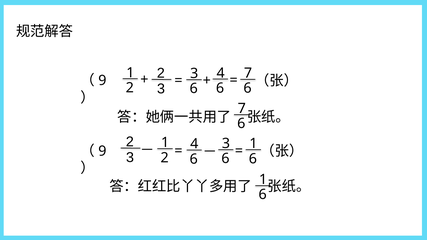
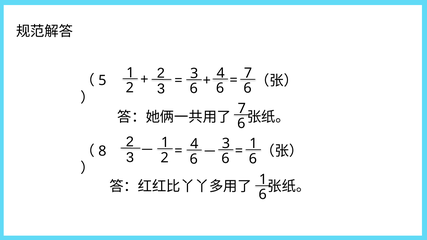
9: 9 -> 5 (102, 81)
9: 9 -> 8 (102, 151)
